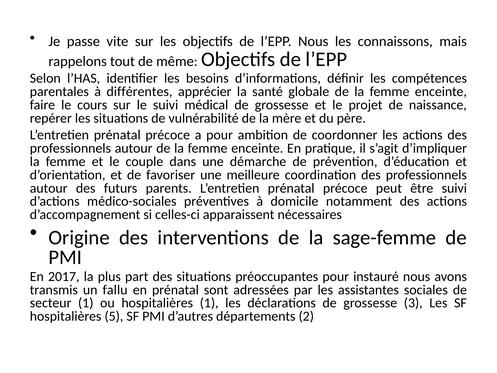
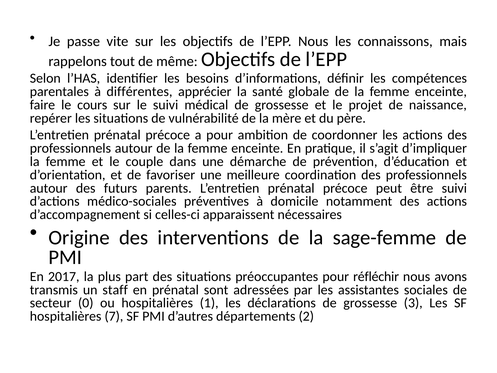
instauré: instauré -> réfléchir (376, 276)
fallu: fallu -> staff (115, 290)
secteur 1: 1 -> 0 (86, 303)
5: 5 -> 7 (114, 316)
